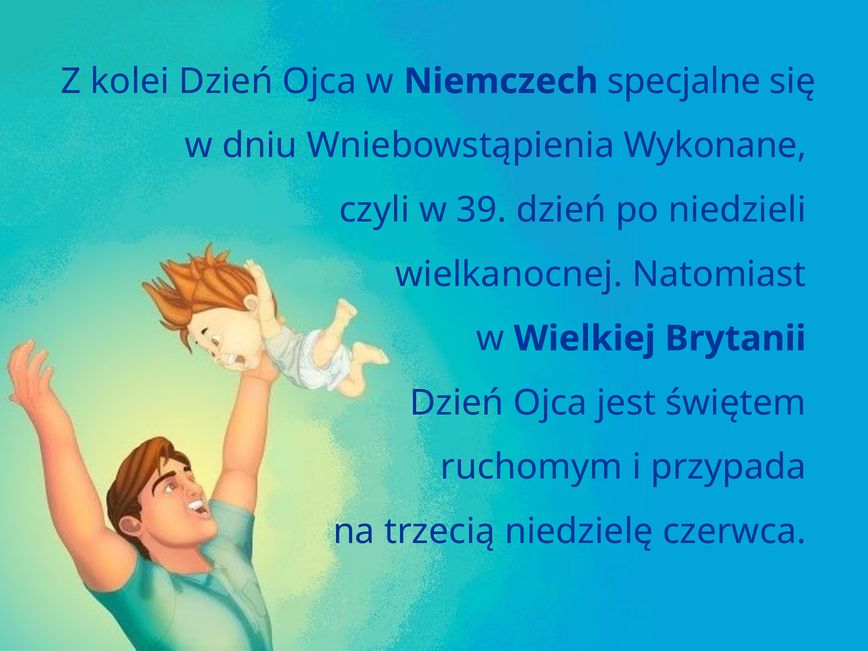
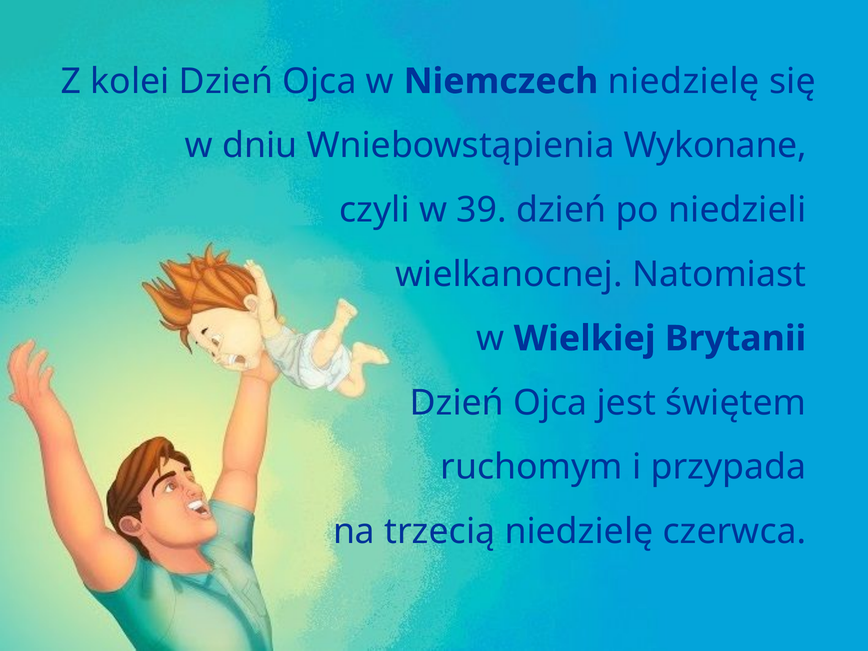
Niemczech specjalne: specjalne -> niedzielę (684, 81)
